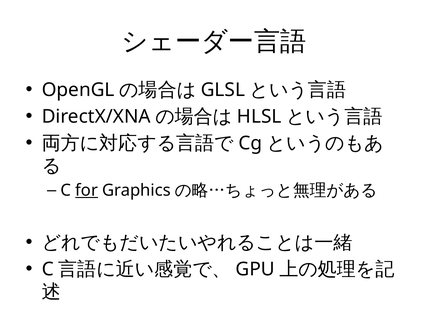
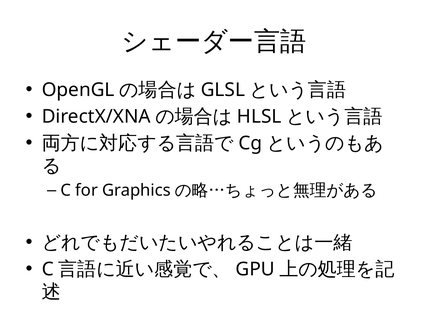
for underline: present -> none (87, 190)
